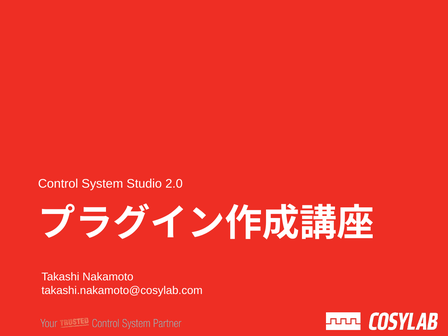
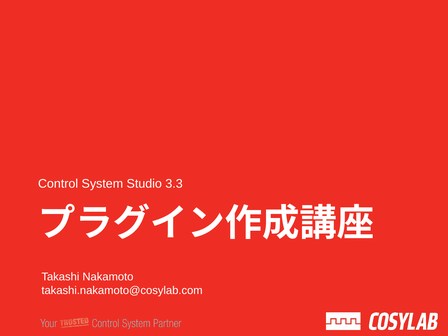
2.0: 2.0 -> 3.3 (174, 184)
